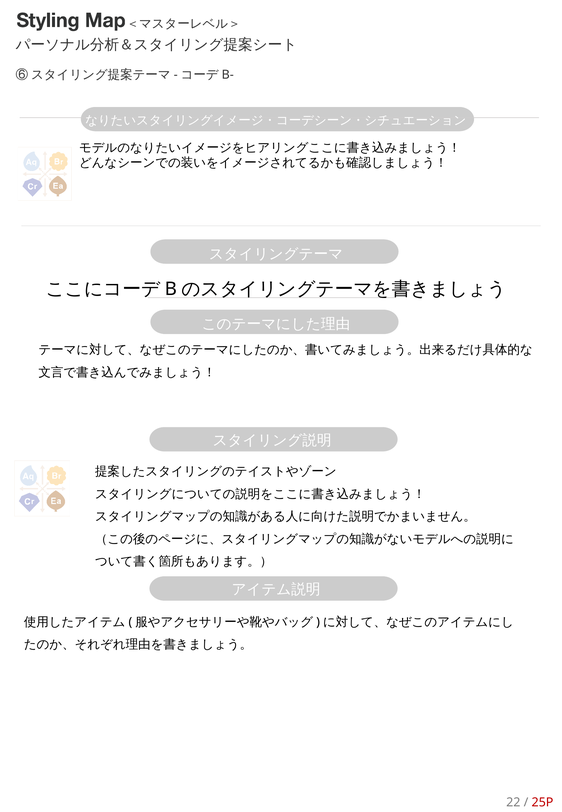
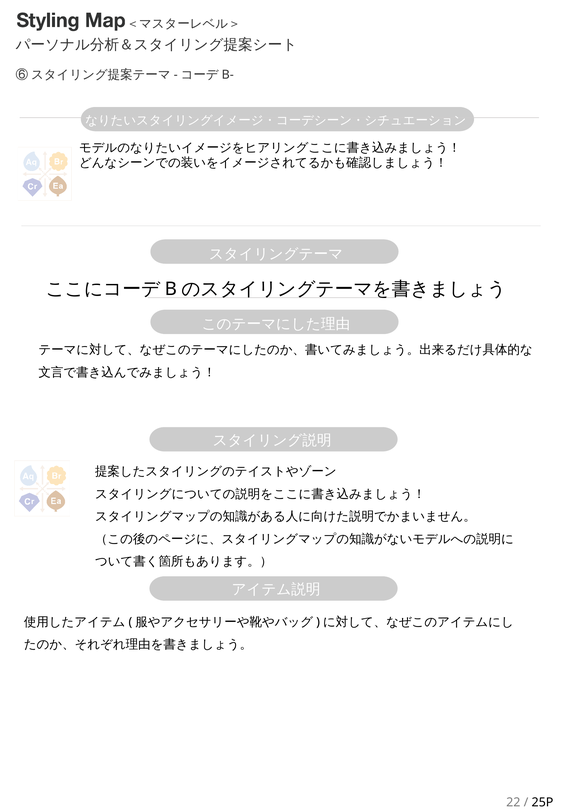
25P colour: red -> black (542, 802)
